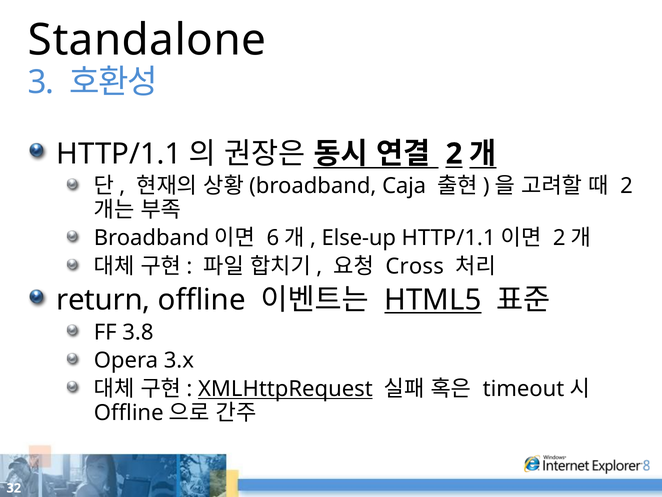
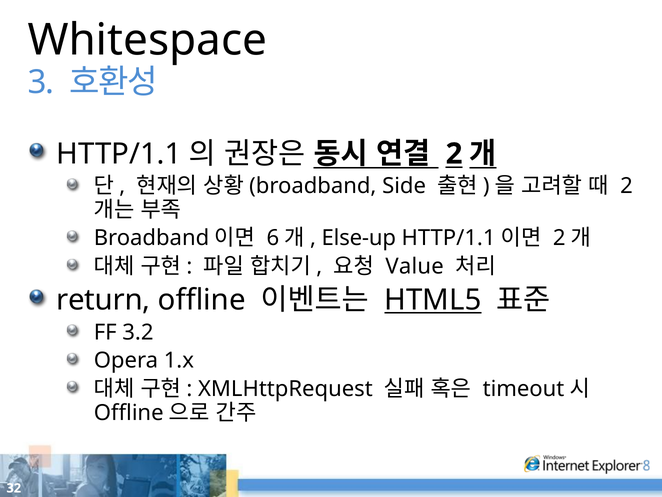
Standalone: Standalone -> Whitespace (147, 40)
Caja: Caja -> Side (404, 186)
Cross: Cross -> Value (415, 266)
3.8: 3.8 -> 3.2 (138, 332)
3.x: 3.x -> 1.x (179, 360)
XMLHttpRequest underline: present -> none (285, 389)
